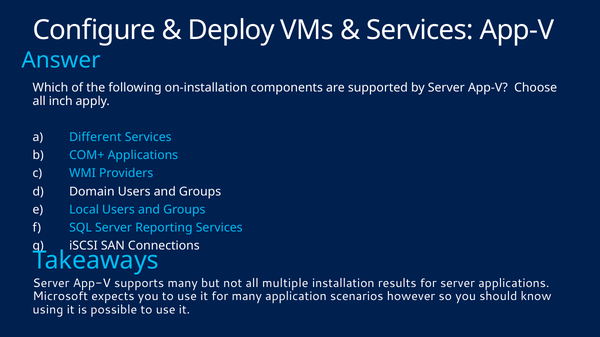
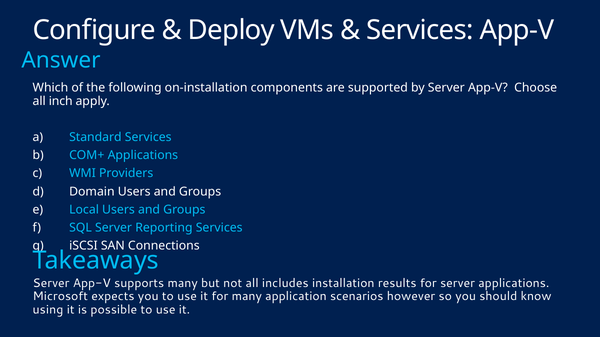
Different: Different -> Standard (95, 137)
multiple: multiple -> includes (285, 284)
